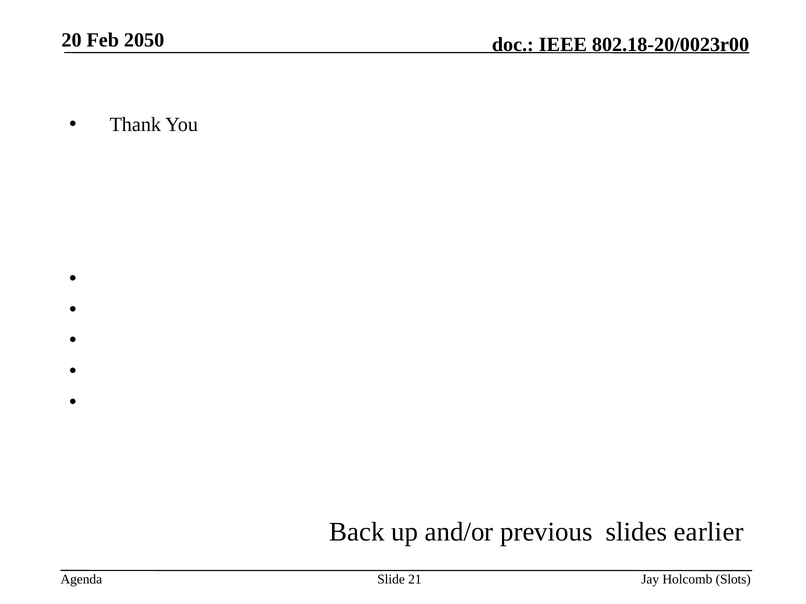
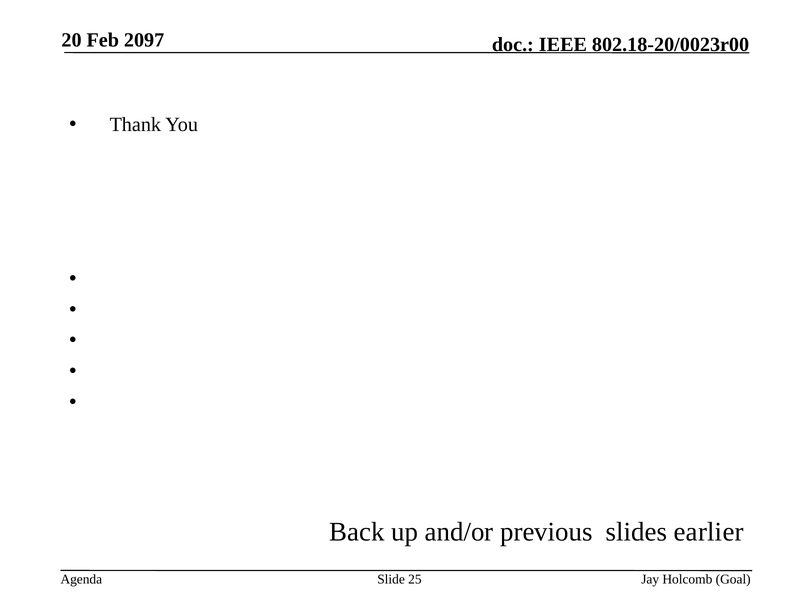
2050: 2050 -> 2097 (144, 40)
21: 21 -> 25 (415, 580)
Slots: Slots -> Goal (733, 580)
